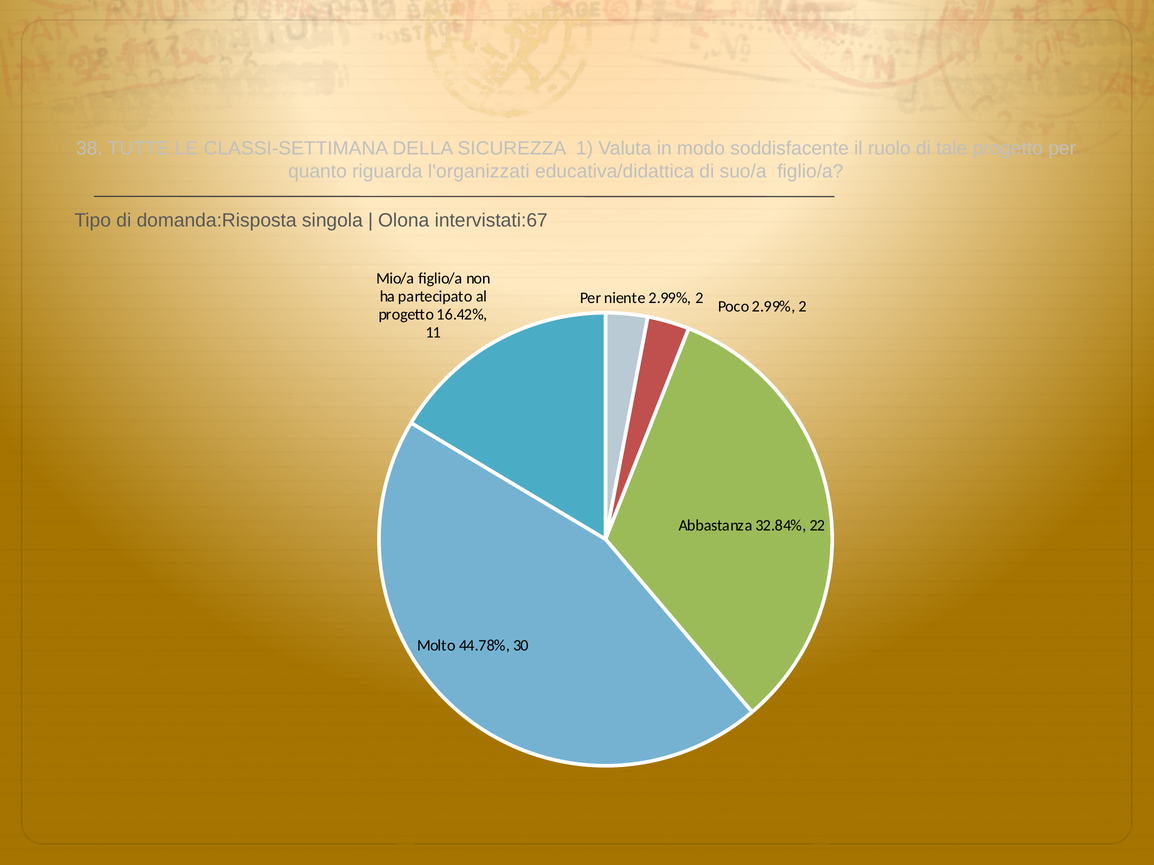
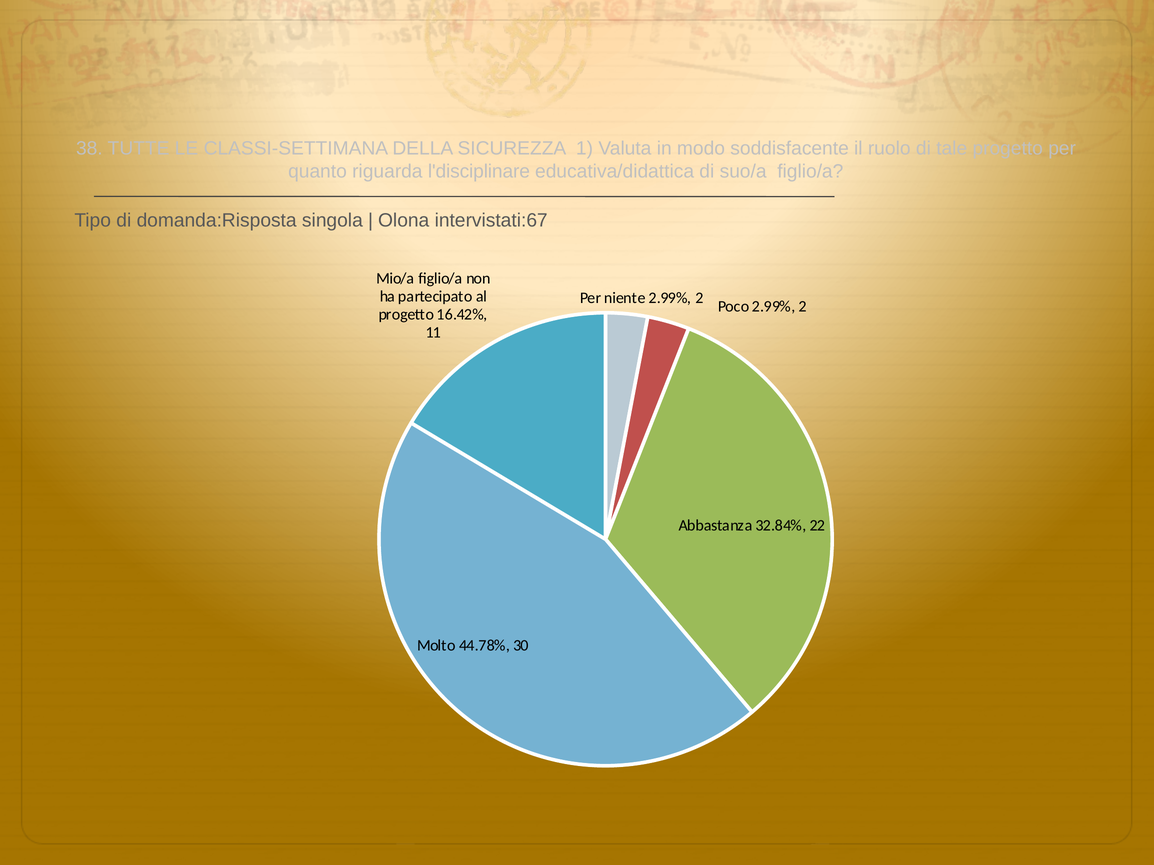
l'organizzati: l'organizzati -> l'disciplinare (479, 172)
